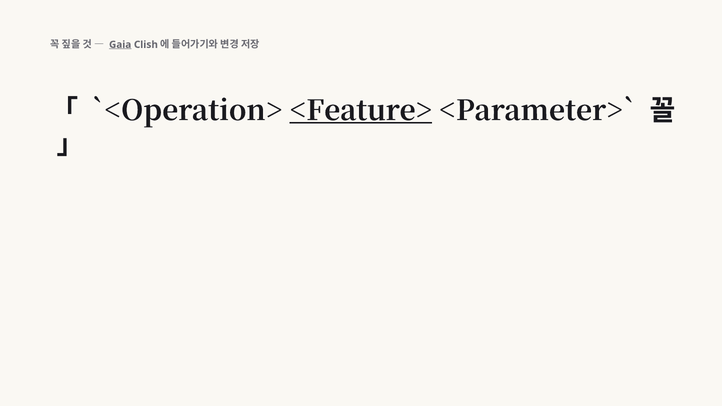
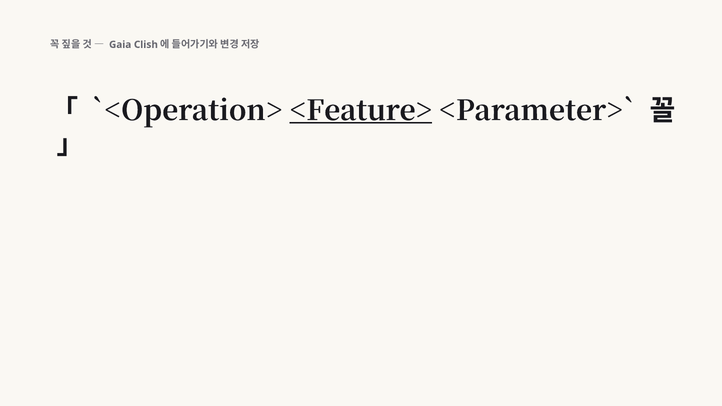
Gaia underline: present -> none (120, 45)
